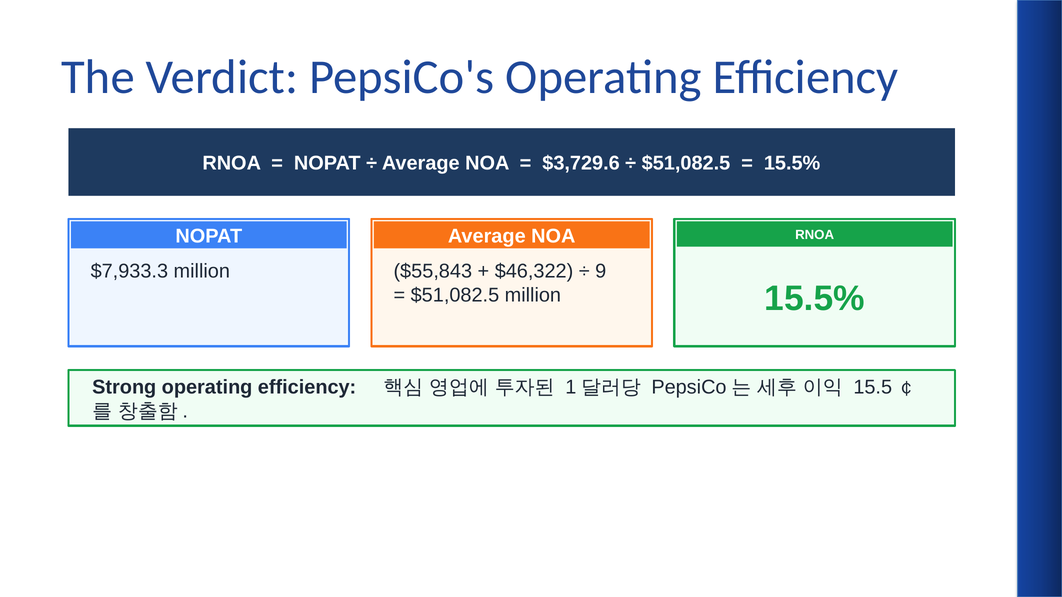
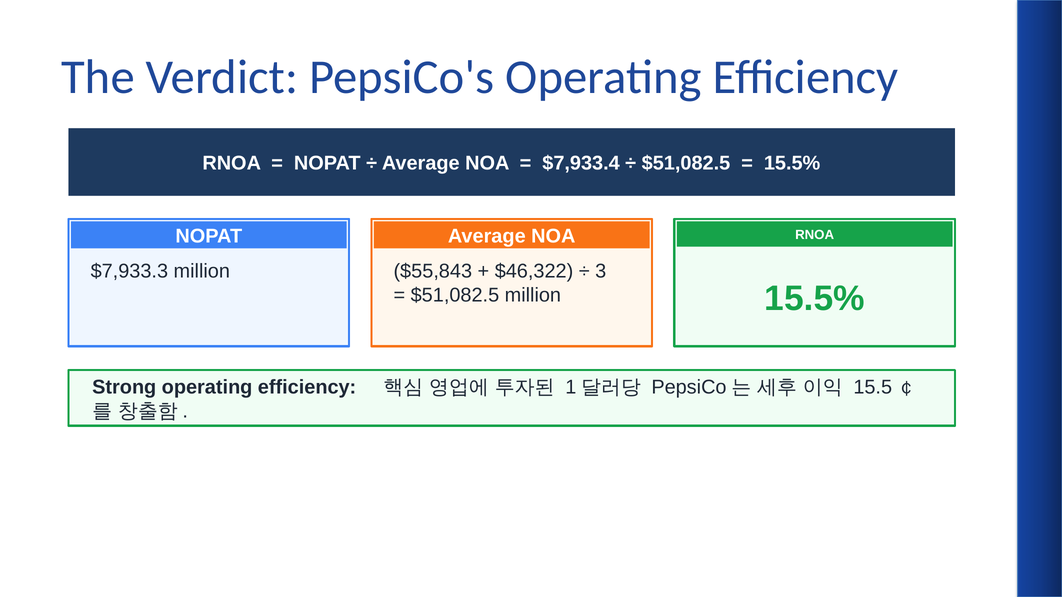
$3,729.6: $3,729.6 -> $7,933.4 (581, 163)
9: 9 -> 3 (601, 271)
